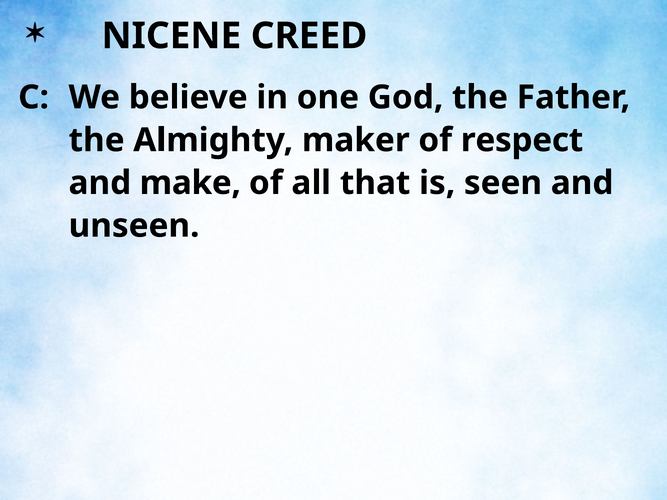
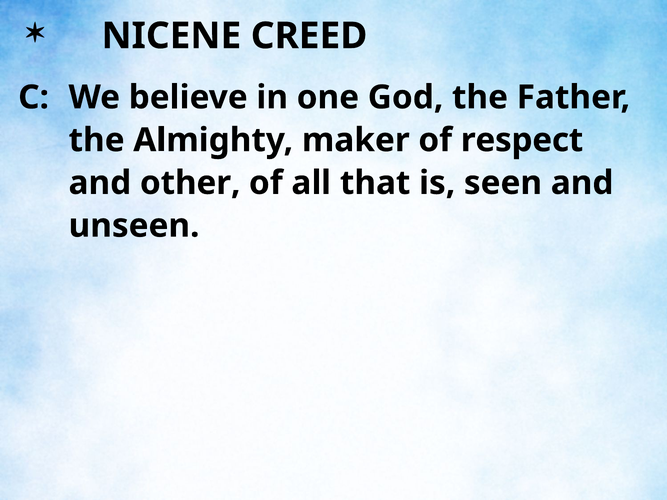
make: make -> other (190, 183)
